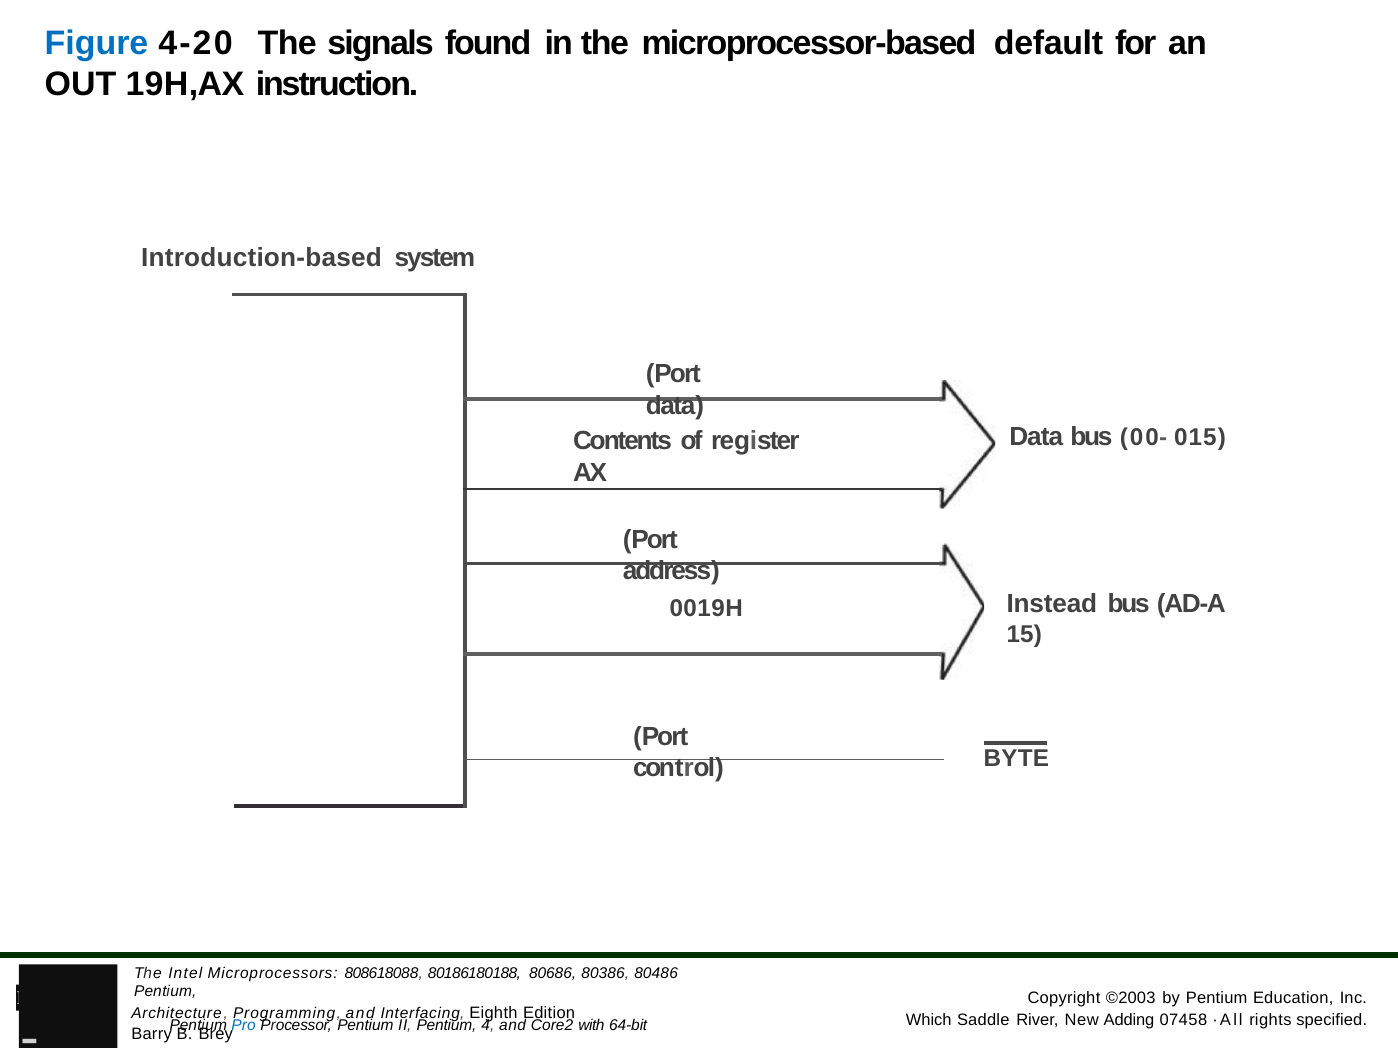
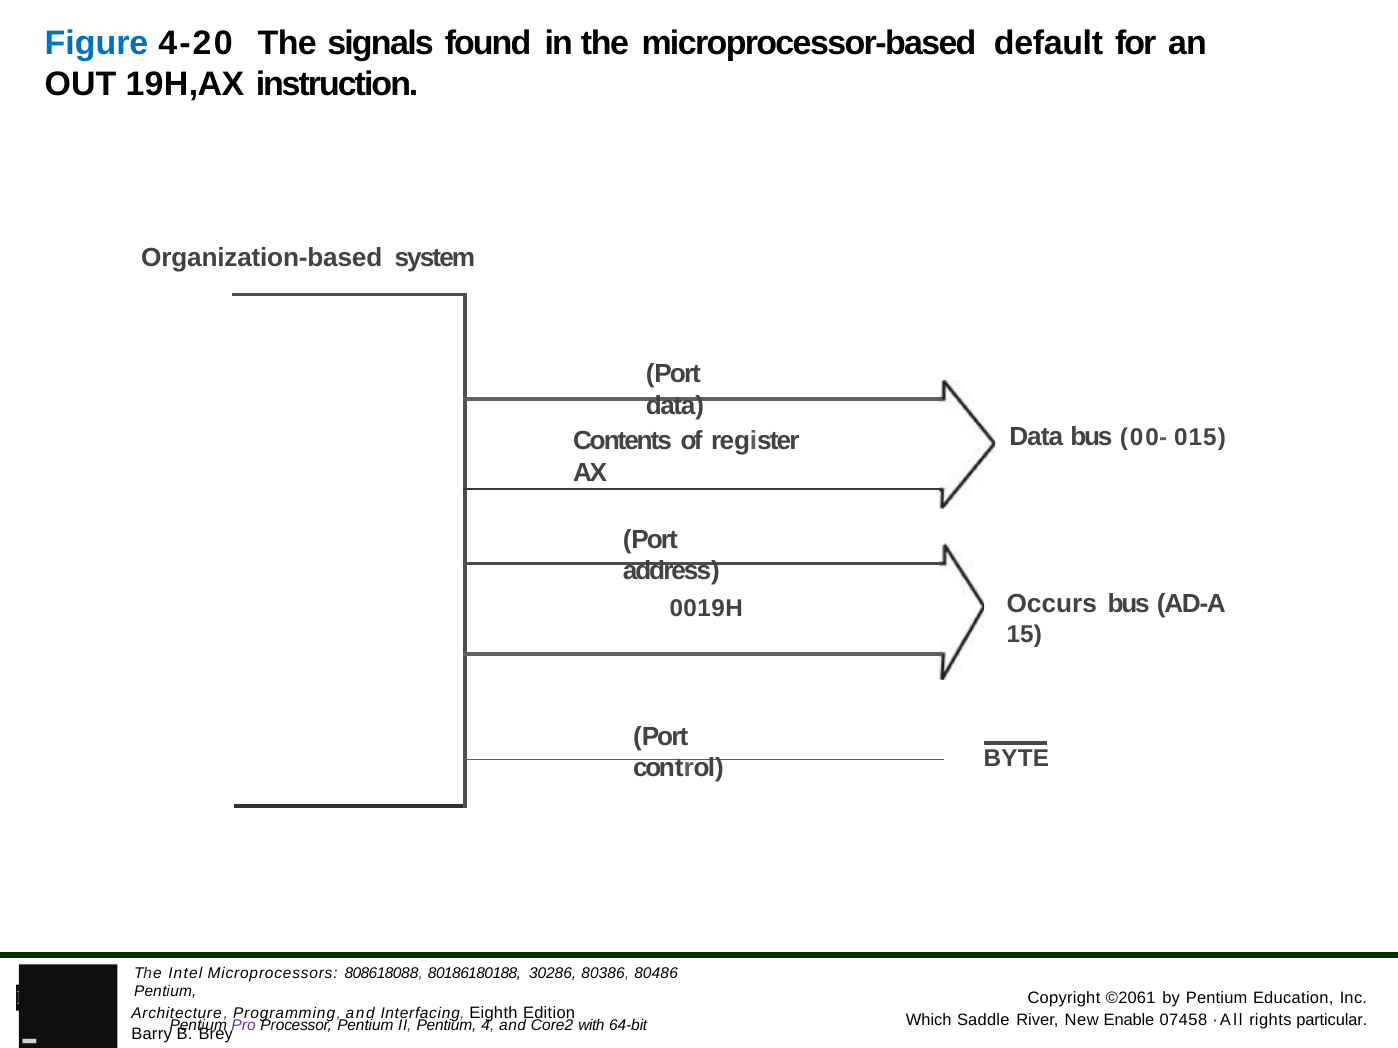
Introduction-based: Introduction-based -> Organization-based (262, 258)
Instead: Instead -> Occurs (1052, 604)
80686: 80686 -> 30286 (553, 973)
©2003: ©2003 -> ©2061 (1131, 998)
Pro colour: blue -> purple (244, 1026)
Adding: Adding -> Enable (1129, 1021)
specified: specified -> particular (1332, 1021)
